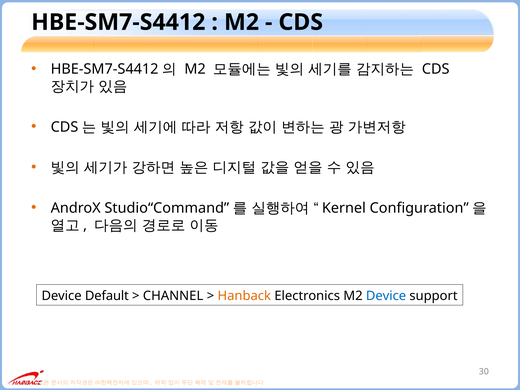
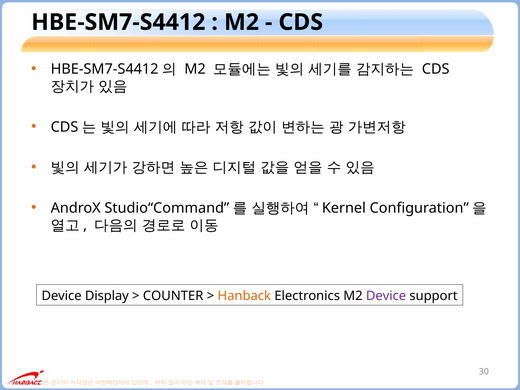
Default: Default -> Display (107, 296)
CHANNEL: CHANNEL -> COUNTER (173, 296)
Device colour: blue -> purple (386, 296)
